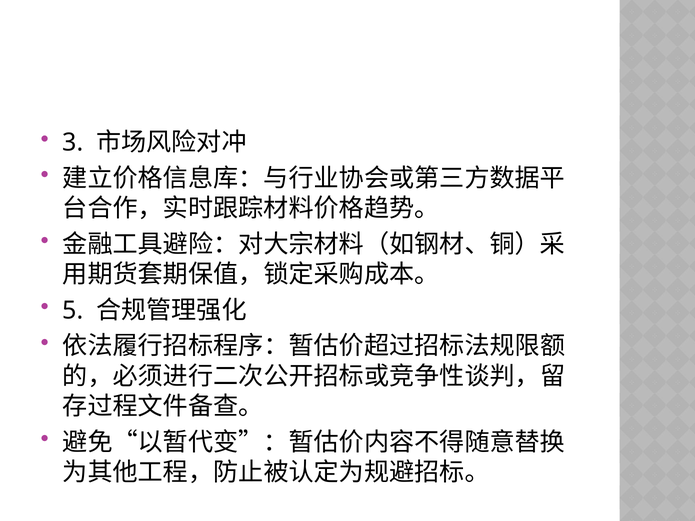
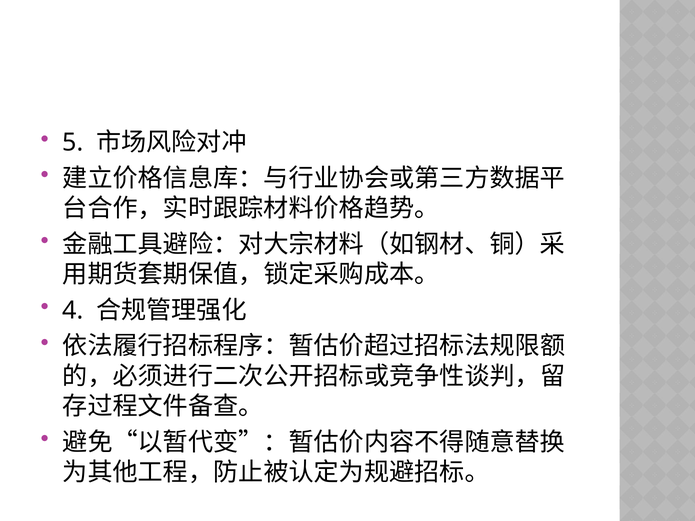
3: 3 -> 5 (73, 143)
5: 5 -> 4 (73, 310)
